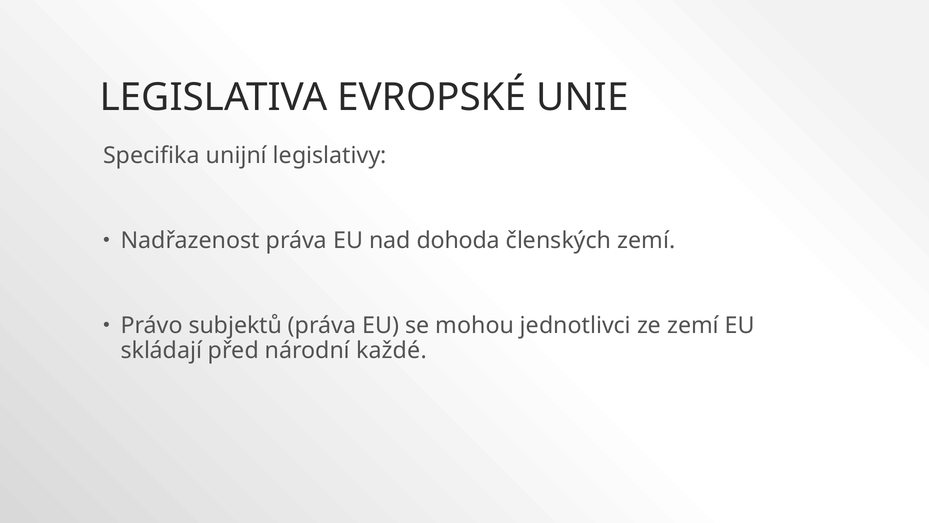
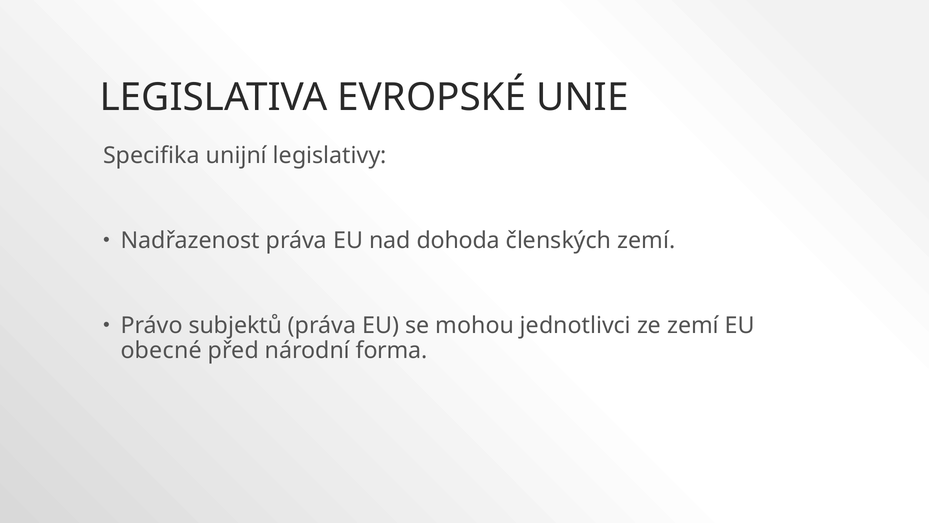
skládají: skládají -> obecné (161, 350)
každé: každé -> forma (392, 350)
